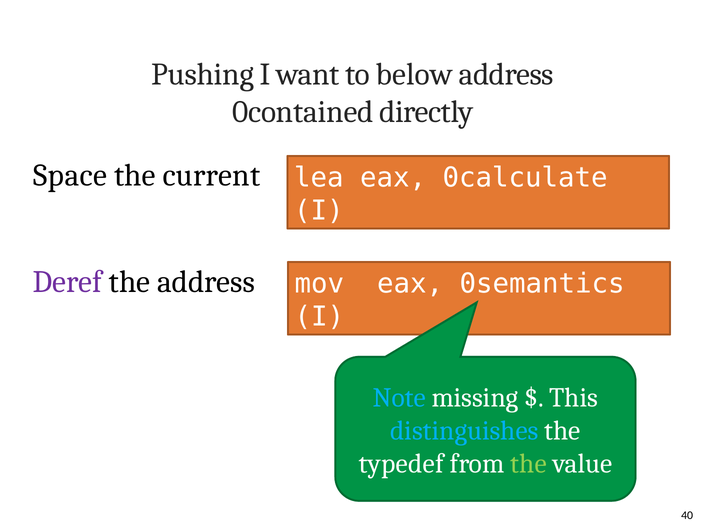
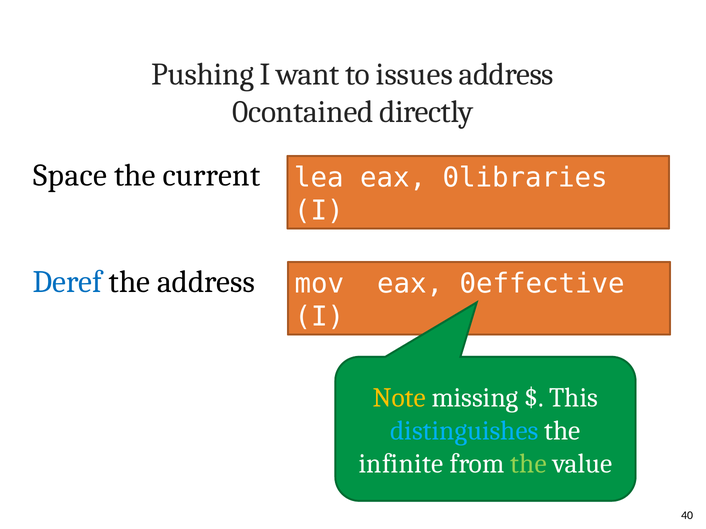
below: below -> issues (414, 75)
0calculate: 0calculate -> 0libraries (525, 178)
Deref colour: purple -> blue (67, 282)
0semantics: 0semantics -> 0effective (542, 284)
Note colour: light blue -> yellow (399, 398)
typedef: typedef -> infinite (401, 464)
